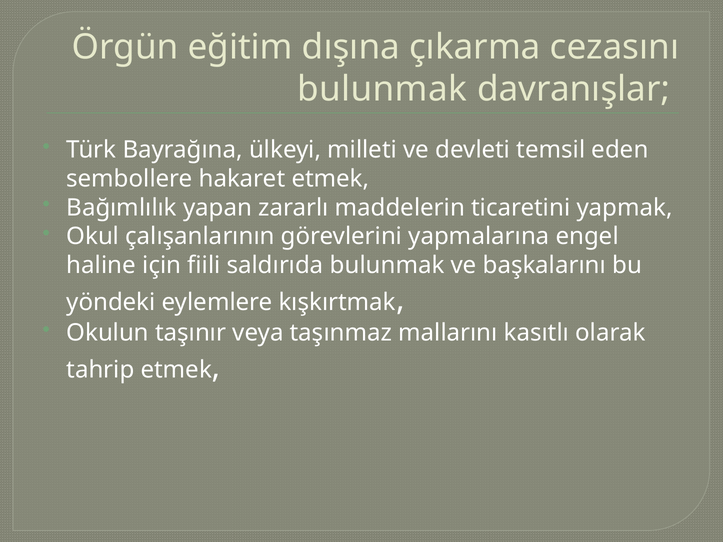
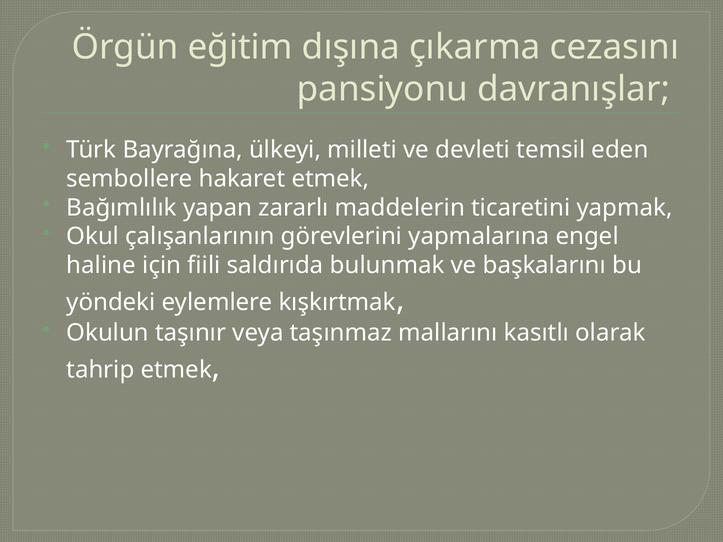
bulunmak: bulunmak -> pansiyonu (382, 89)
